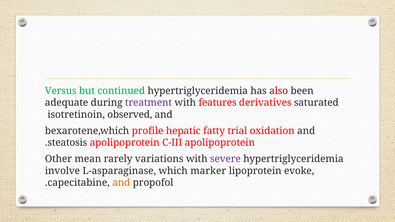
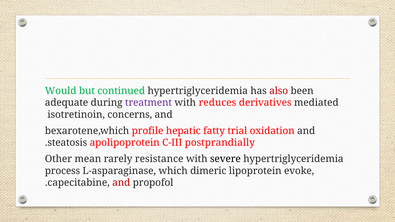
Versus: Versus -> Would (61, 91)
features: features -> reduces (217, 103)
saturated: saturated -> mediated (316, 103)
observed: observed -> concerns (130, 115)
C-III apolipoprotein: apolipoprotein -> postprandially (220, 143)
variations: variations -> resistance (159, 159)
severe colour: purple -> black (225, 159)
involve: involve -> process (62, 171)
marker: marker -> dimeric (208, 171)
and colour: orange -> red (121, 183)
